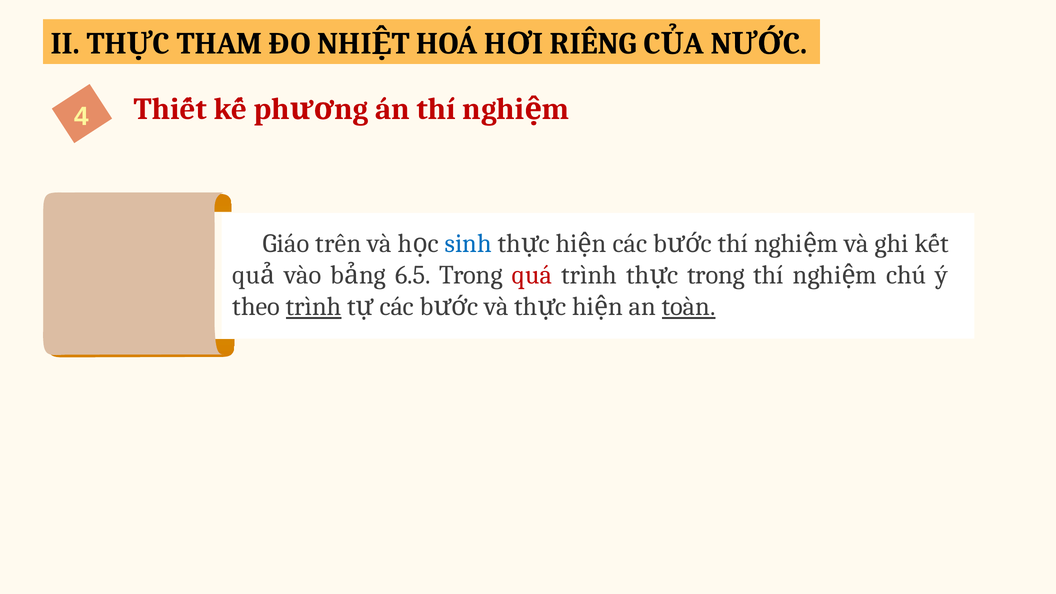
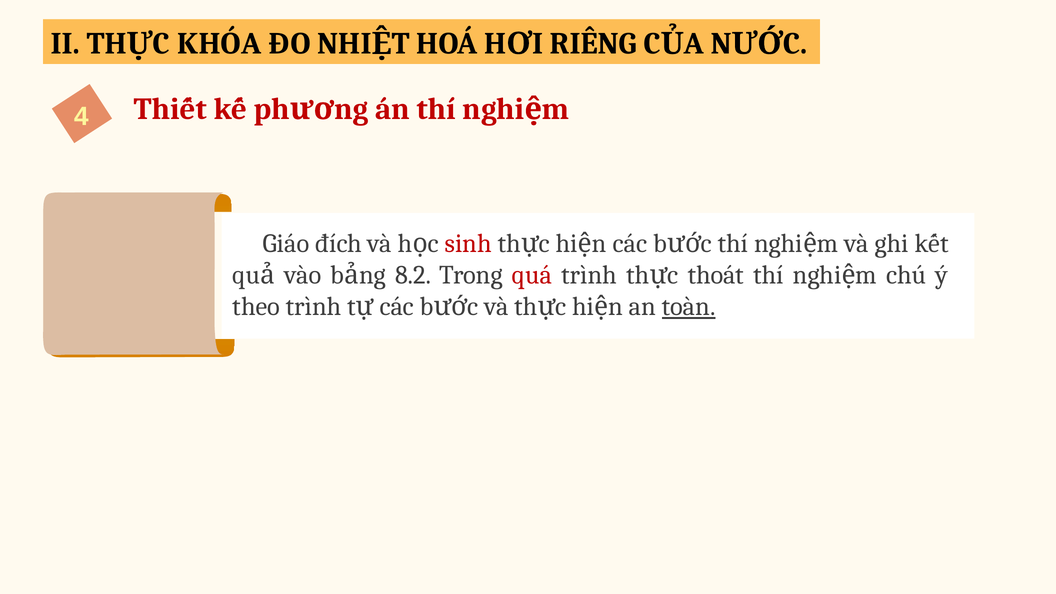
THAM: THAM -> KHÓA (219, 44)
trên: trên -> đích (339, 243)
sinh colour: blue -> red (468, 243)
6.5: 6.5 -> 8.2 (413, 275)
trong: trong -> thoát (716, 275)
trình underline: present -> none (314, 307)
